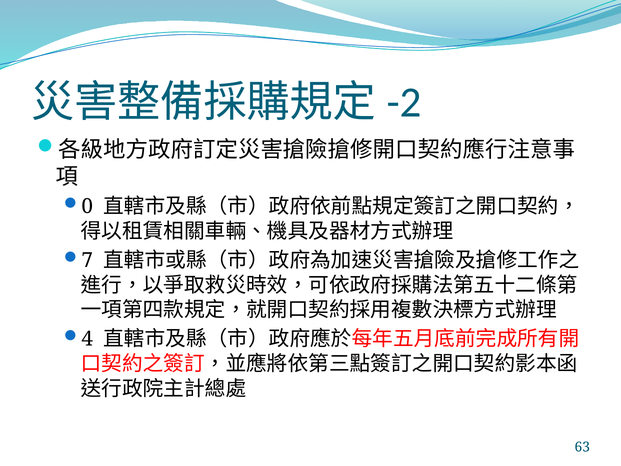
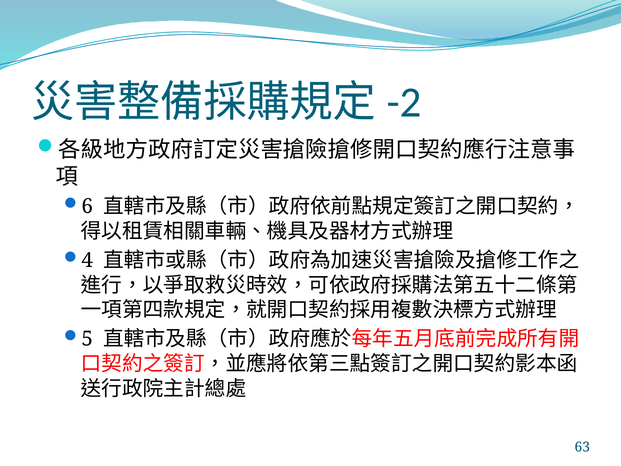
0: 0 -> 6 (87, 206)
7: 7 -> 4 (87, 260)
4: 4 -> 5 (87, 339)
